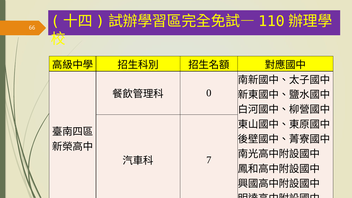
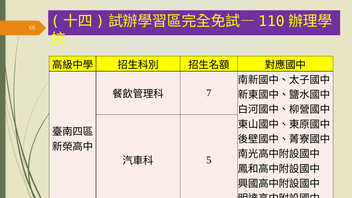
0: 0 -> 7 (209, 93)
7: 7 -> 5 (209, 160)
